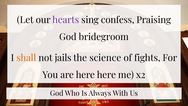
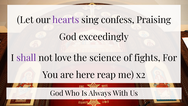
bridegroom: bridegroom -> exceedingly (104, 37)
shall colour: orange -> purple (26, 58)
jails: jails -> love (63, 58)
here here: here -> reap (106, 75)
